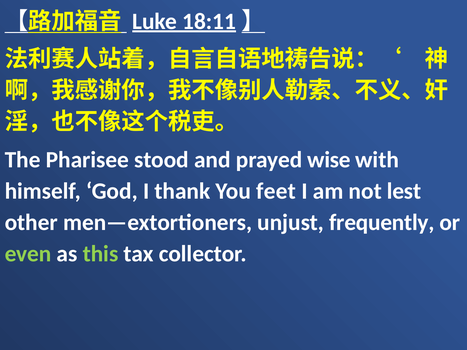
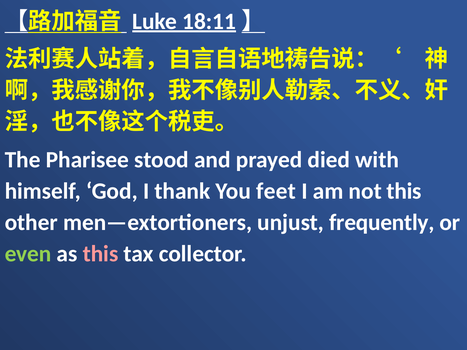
wise: wise -> died (329, 160)
not lest: lest -> this (404, 191)
this colour: light green -> pink (101, 254)
